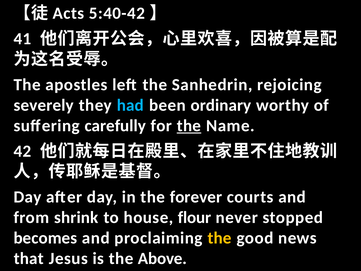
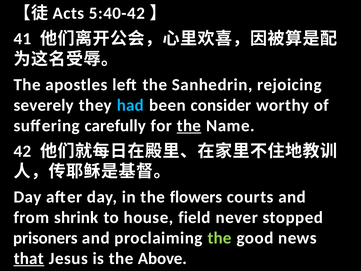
ordinary: ordinary -> consider (221, 105)
forever: forever -> flowers (196, 197)
flour: flour -> field (194, 217)
becomes: becomes -> prisoners (45, 238)
the colour: yellow -> light green (219, 238)
that underline: none -> present (29, 258)
